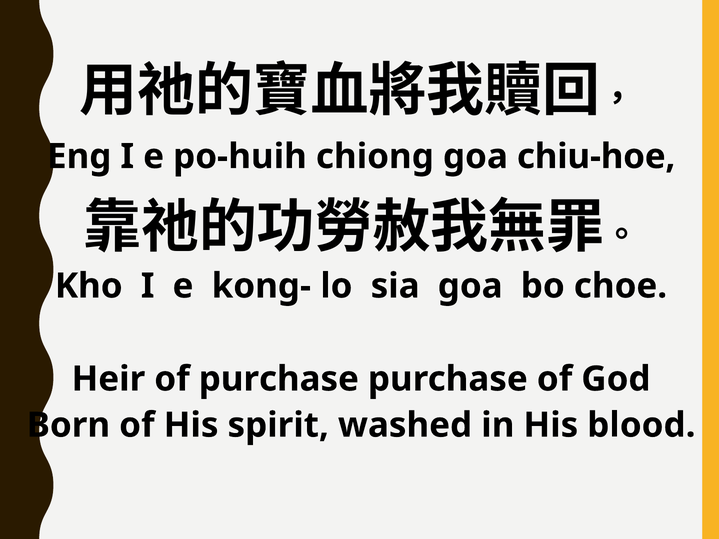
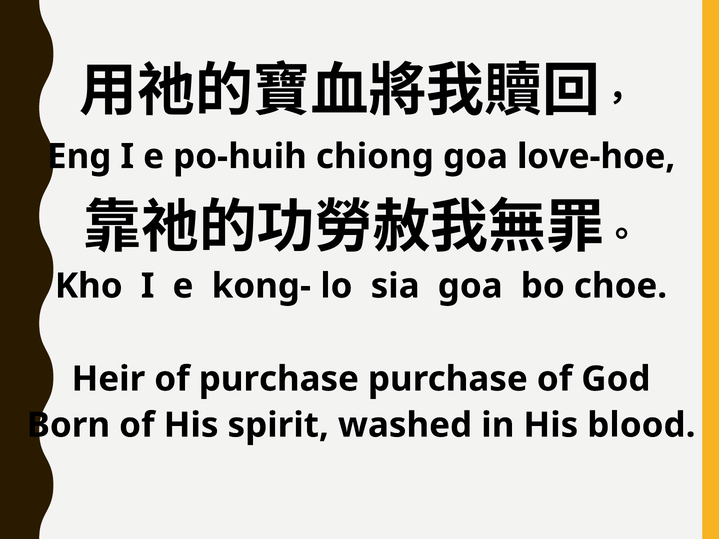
chiu-hoe: chiu-hoe -> love-hoe (596, 157)
